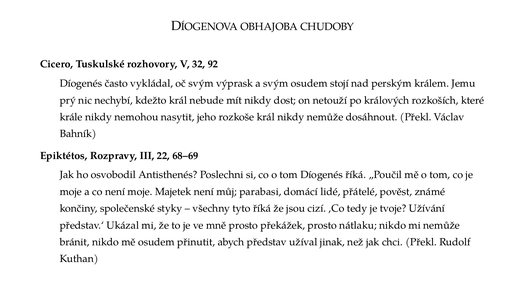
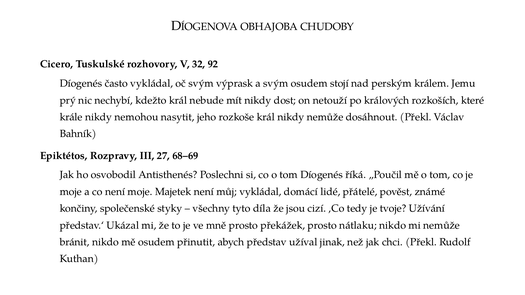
22: 22 -> 27 (163, 156)
můj parabasi: parabasi -> vykládal (260, 192)
tyto říká: říká -> díla (262, 209)
